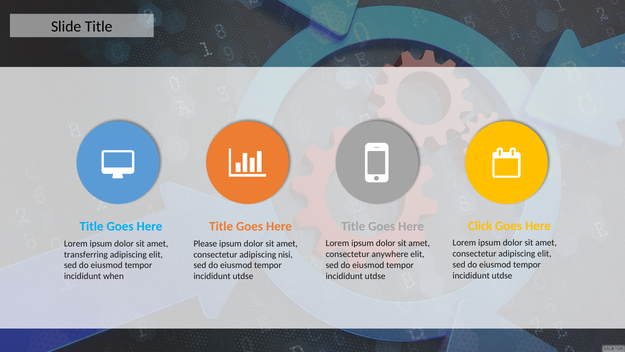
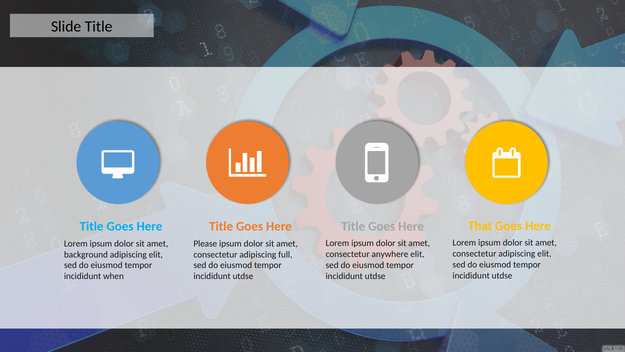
Click: Click -> That (480, 225)
transferring: transferring -> background (86, 254)
nisi: nisi -> full (285, 254)
